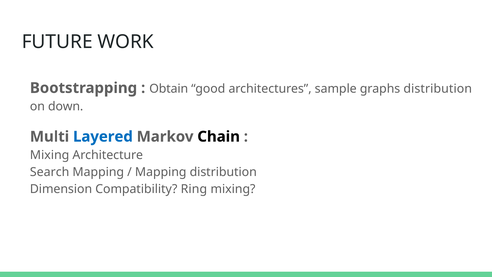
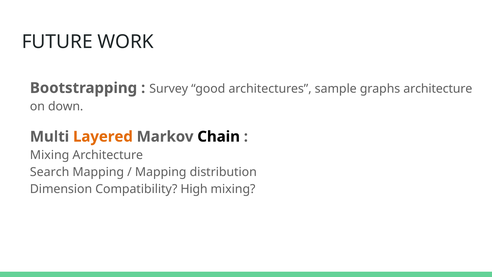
Obtain: Obtain -> Survey (169, 89)
graphs distribution: distribution -> architecture (438, 89)
Layered colour: blue -> orange (103, 137)
Ring: Ring -> High (194, 189)
